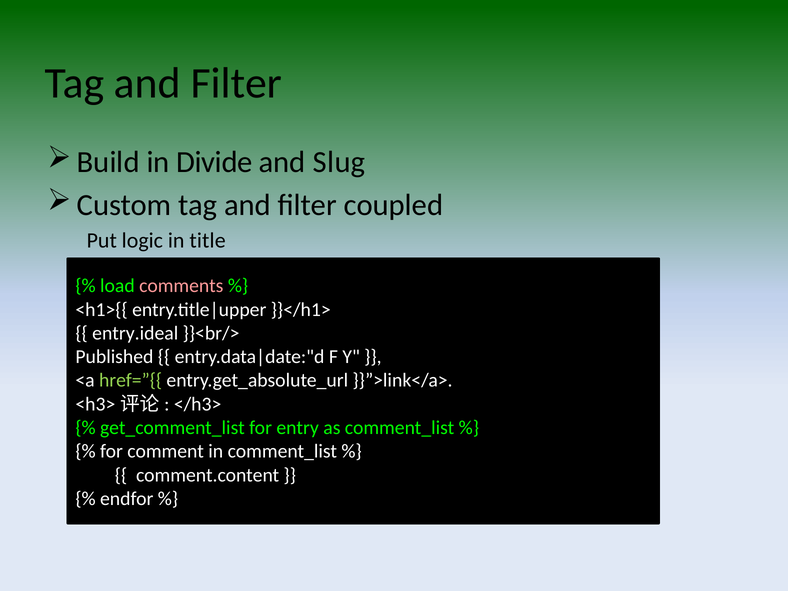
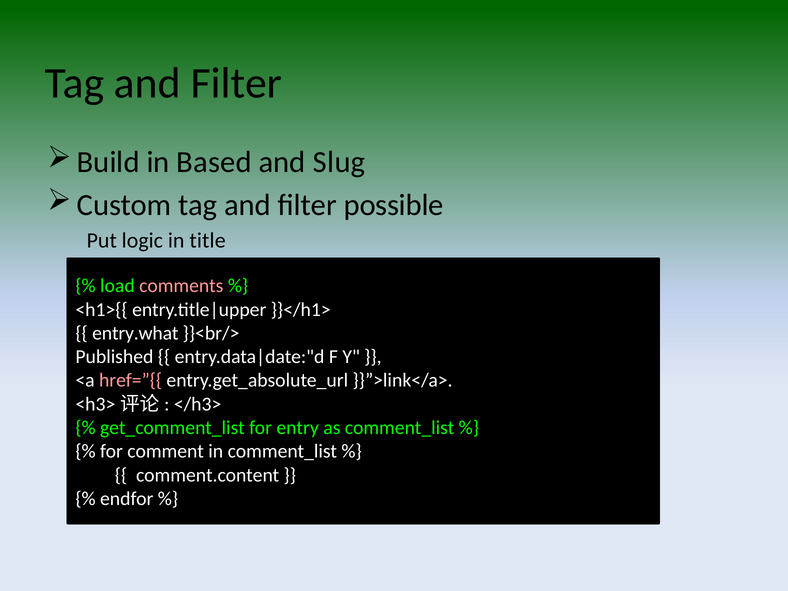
Divide: Divide -> Based (214, 162)
coupled: coupled -> possible (394, 205)
entry.ideal: entry.ideal -> entry.what (135, 333)
href=”{{ colour: light green -> pink (131, 380)
